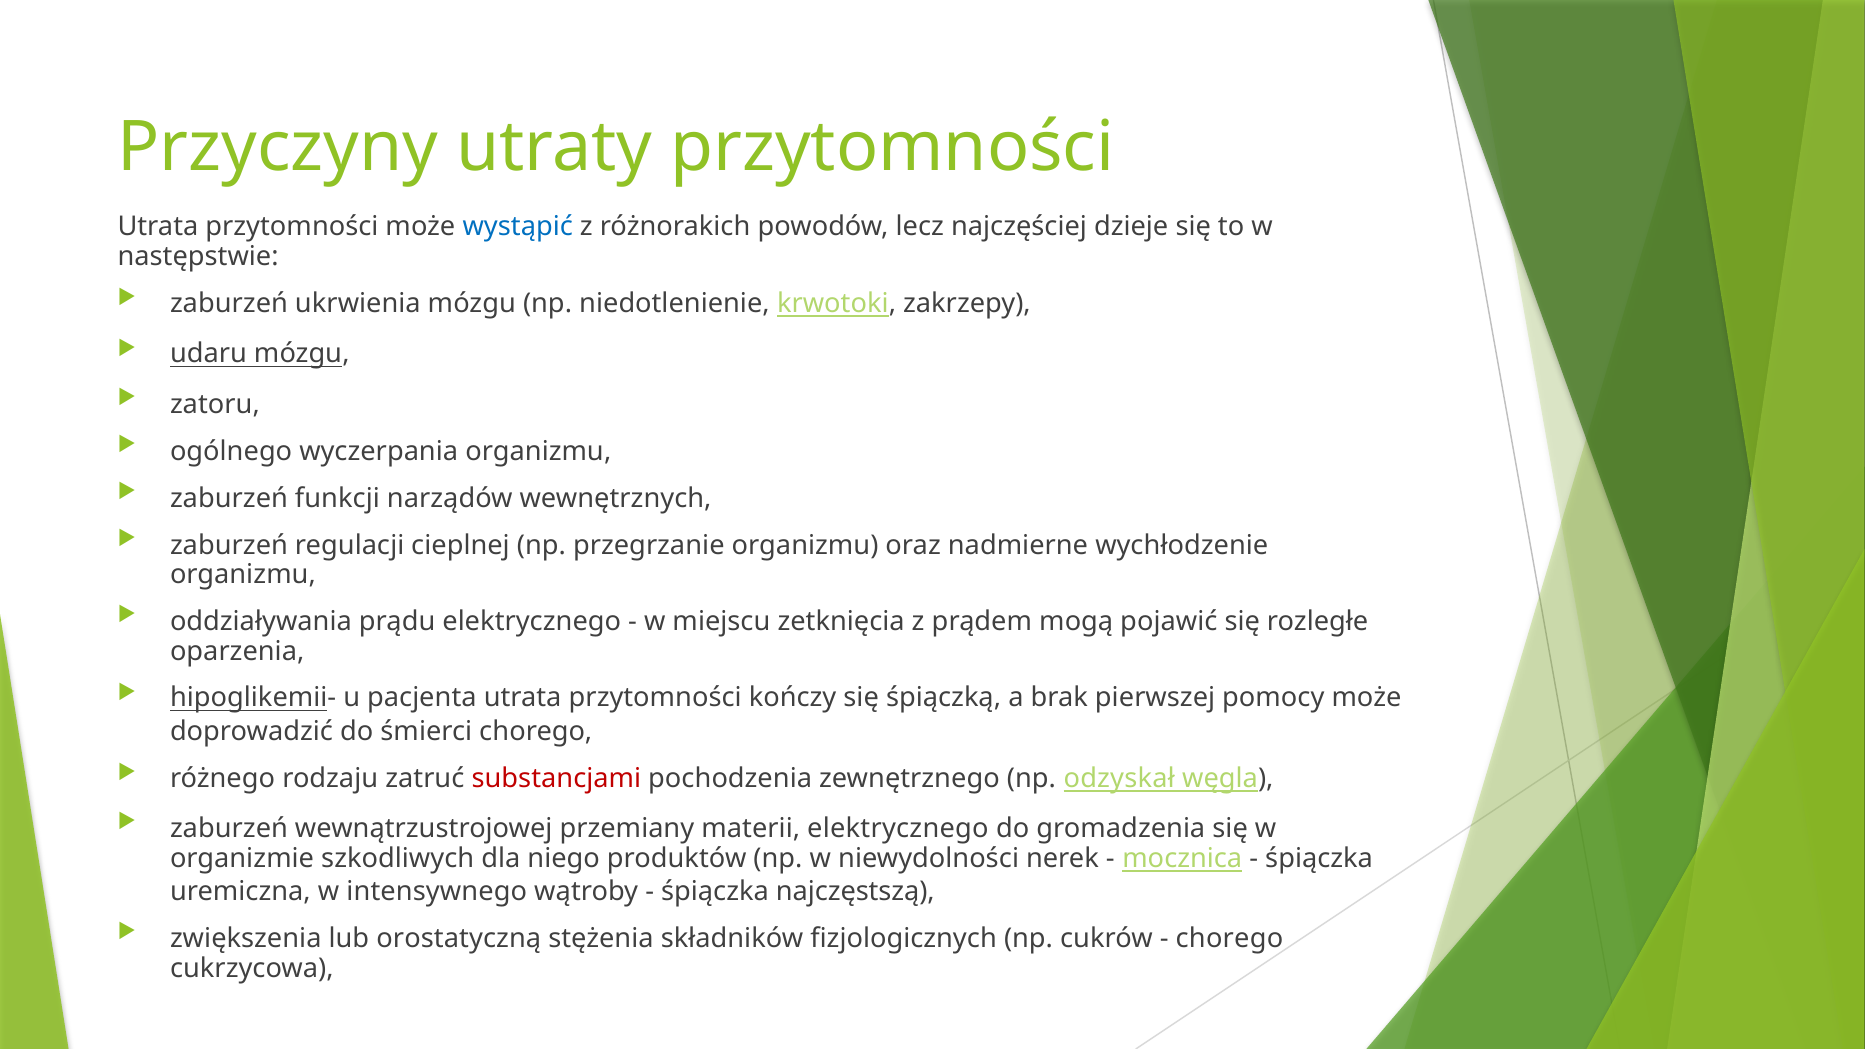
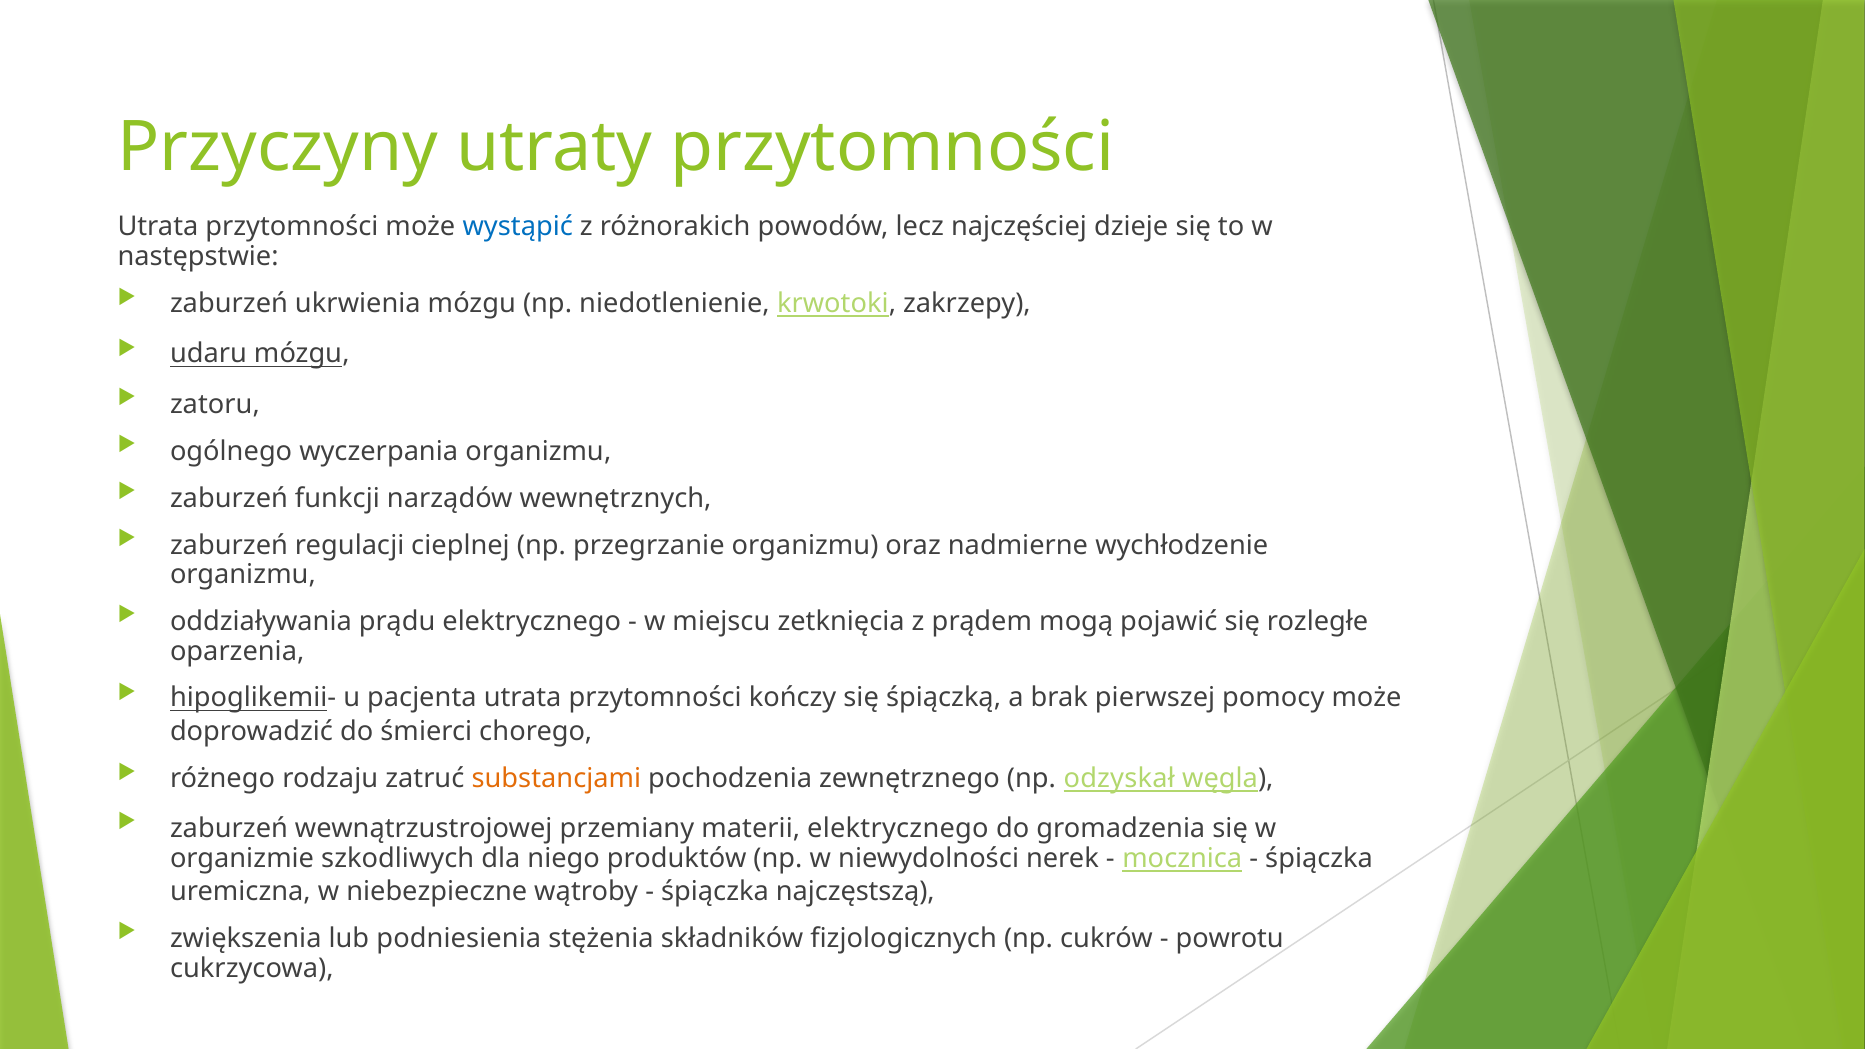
substancjami colour: red -> orange (556, 778)
intensywnego: intensywnego -> niebezpieczne (437, 892)
orostatyczną: orostatyczną -> podniesienia (459, 939)
chorego: chorego -> powrotu (1230, 939)
